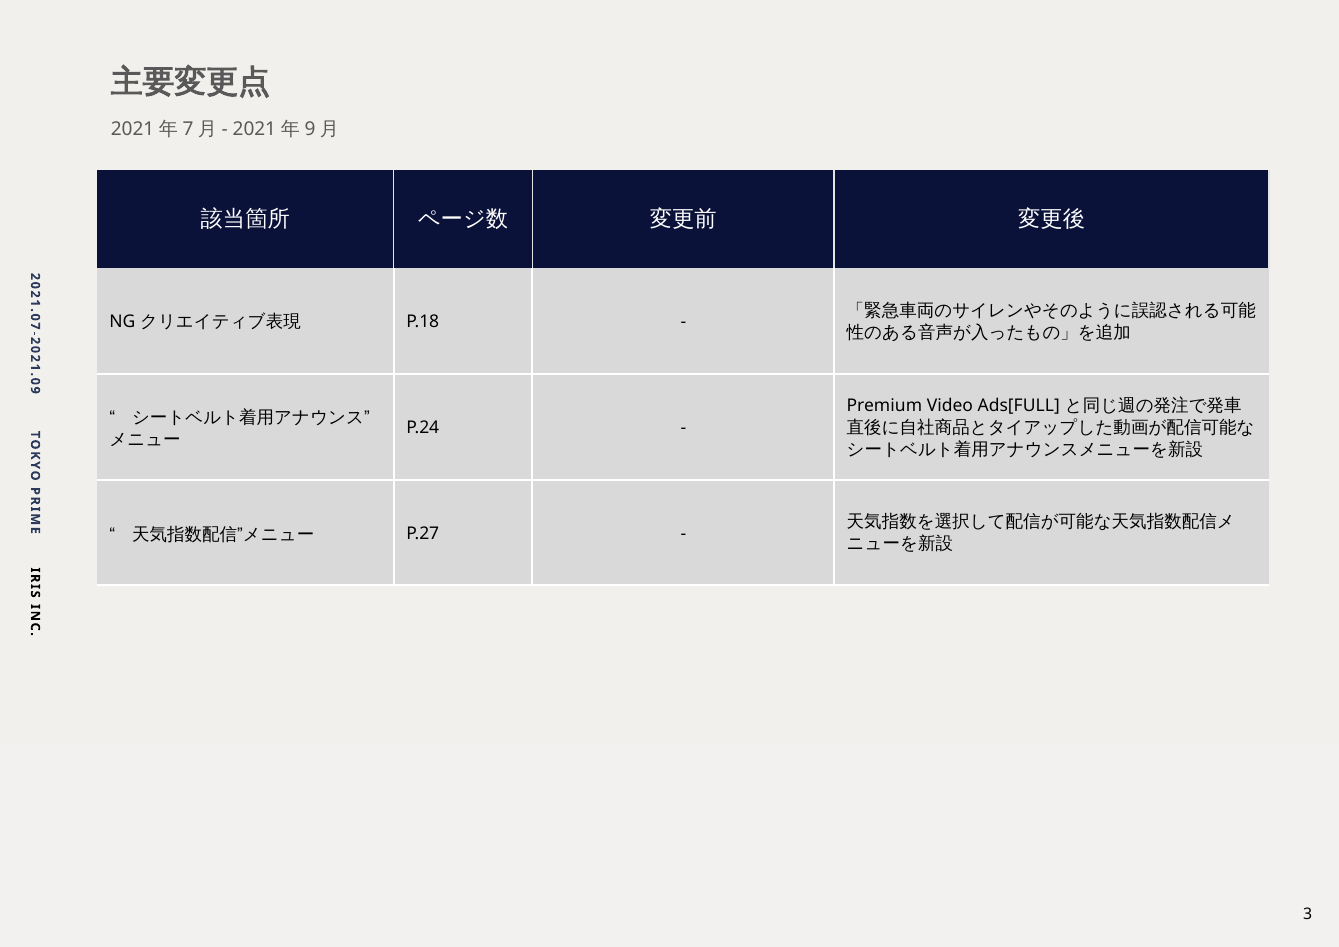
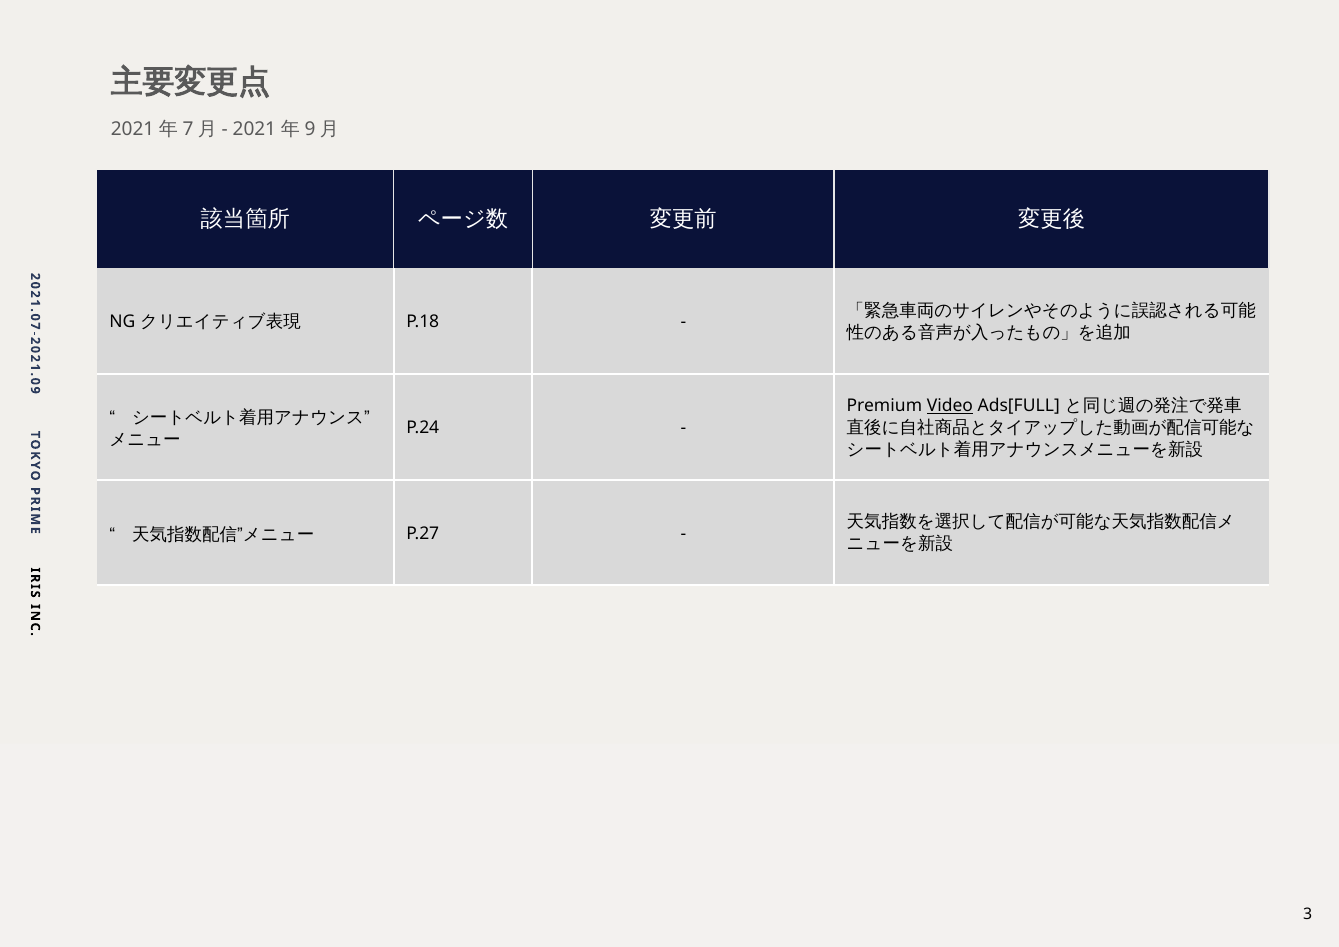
Video underline: none -> present (950, 406)
